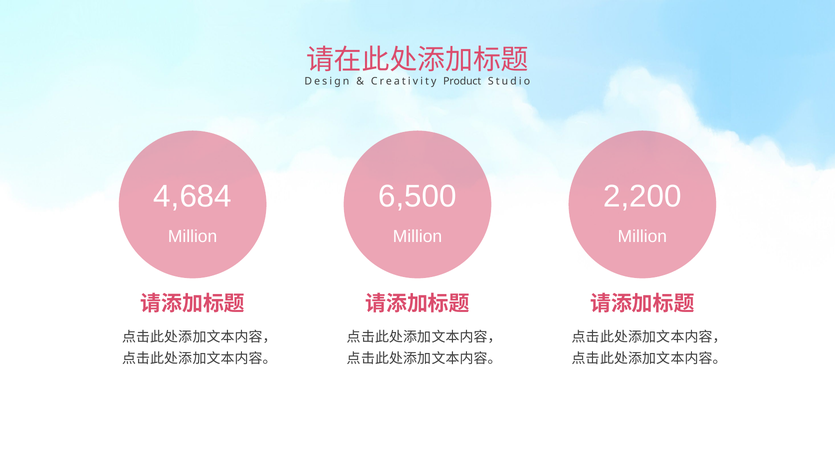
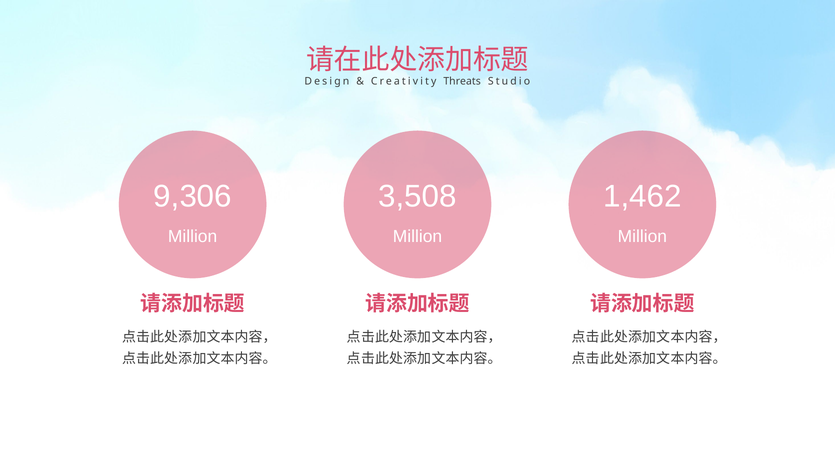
Product: Product -> Threats (462, 81)
4,684: 4,684 -> 9,306 (193, 196)
6,500: 6,500 -> 3,508 (417, 196)
2,200: 2,200 -> 1,462 (642, 196)
